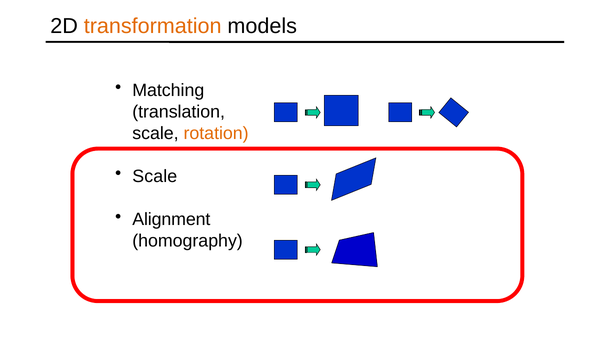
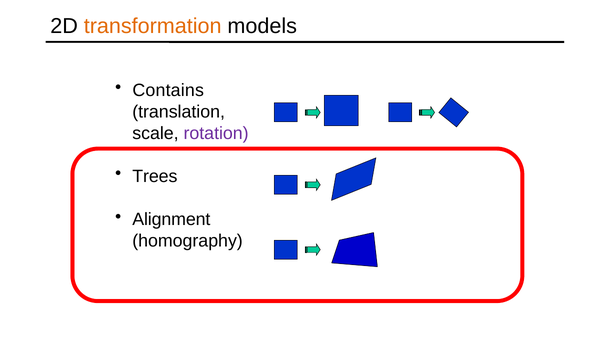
Matching: Matching -> Contains (168, 90)
rotation colour: orange -> purple (216, 133)
Scale: Scale -> Trees (155, 176)
